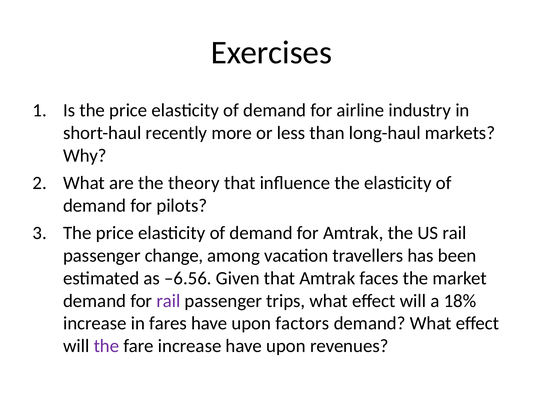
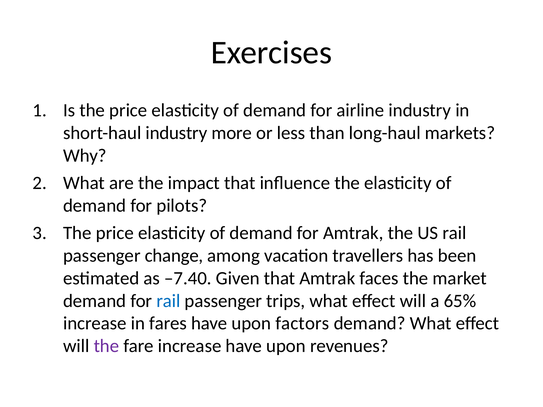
short-haul recently: recently -> industry (176, 133)
theory: theory -> impact (194, 183)
–6.56: –6.56 -> –7.40 (188, 278)
rail colour: purple -> blue (168, 301)
18%: 18% -> 65% (460, 301)
